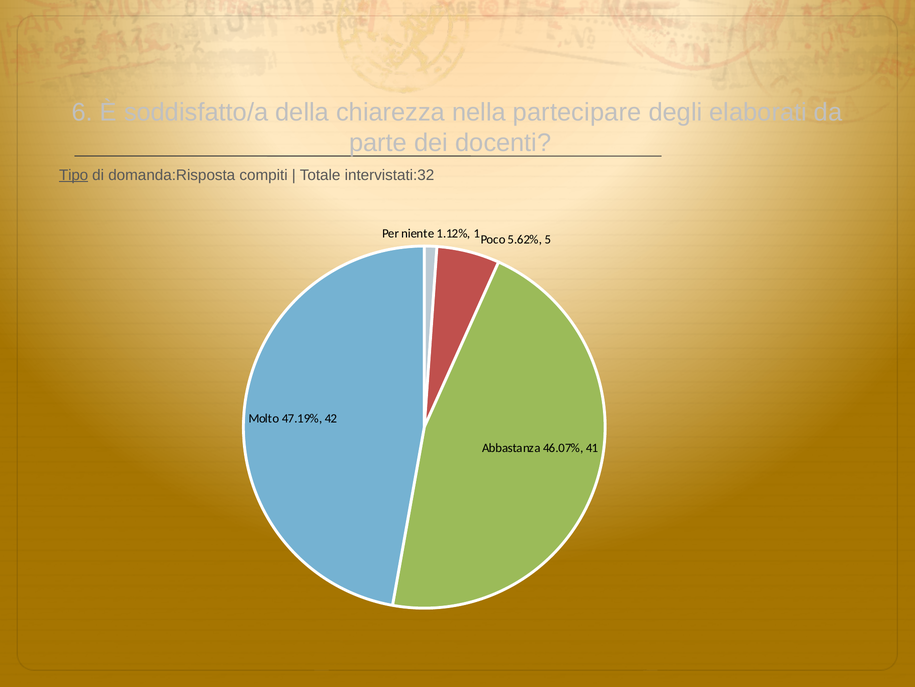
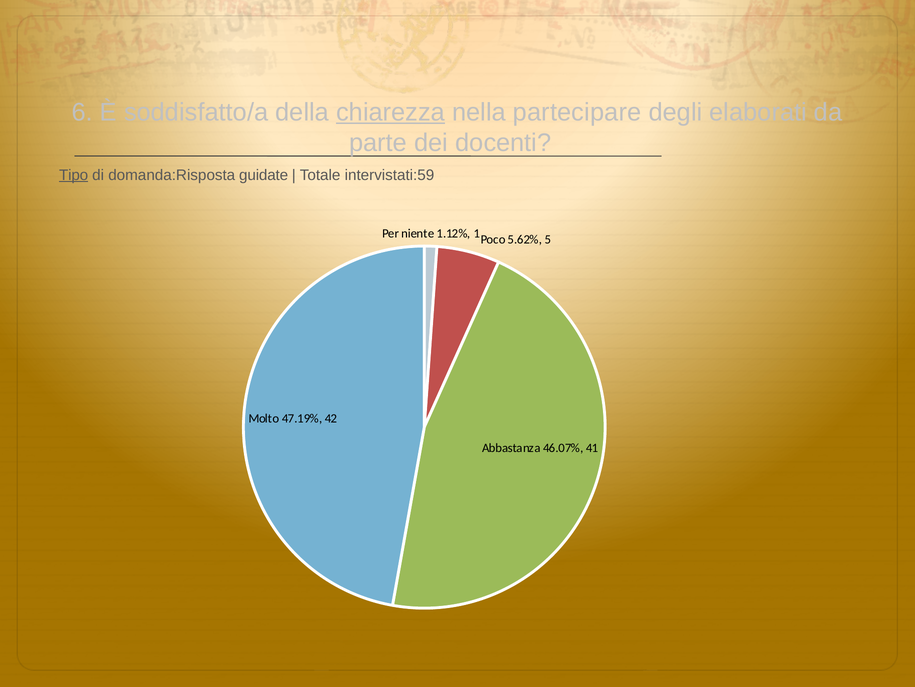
chiarezza underline: none -> present (391, 112)
compiti: compiti -> guidate (264, 175)
intervistati:32: intervistati:32 -> intervistati:59 (389, 175)
